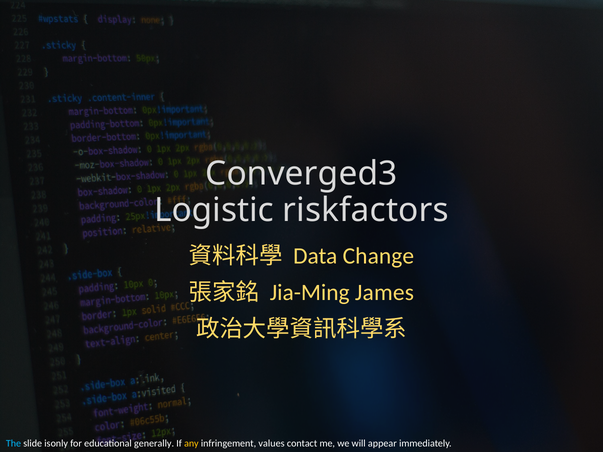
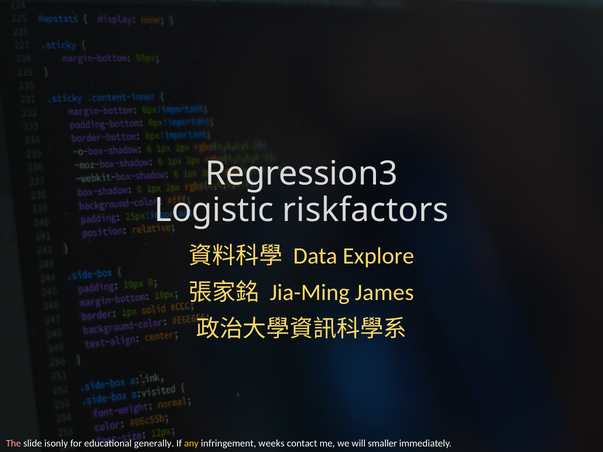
Converged3: Converged3 -> Regression3 (301, 174)
Change: Change -> Explore (378, 256)
The colour: light blue -> pink (13, 444)
values: values -> weeks (272, 444)
appear: appear -> smaller (382, 444)
